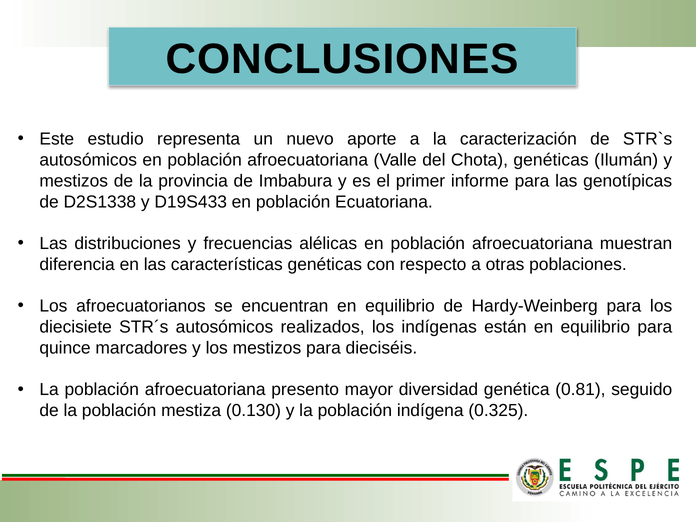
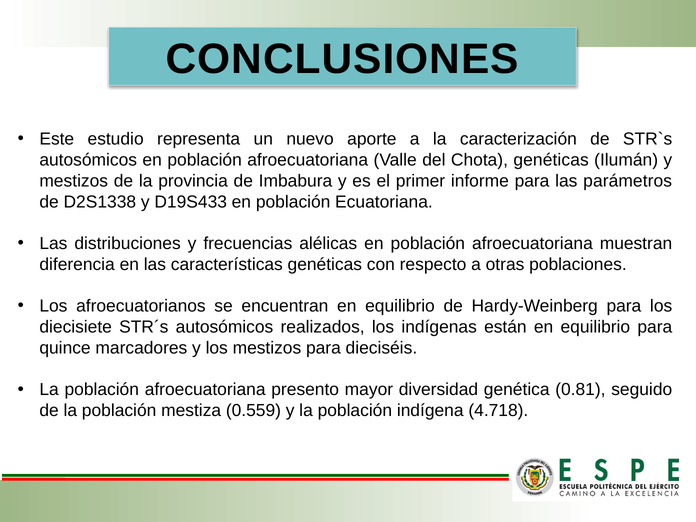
genotípicas: genotípicas -> parámetros (628, 181)
0.130: 0.130 -> 0.559 (253, 411)
0.325: 0.325 -> 4.718 (498, 411)
